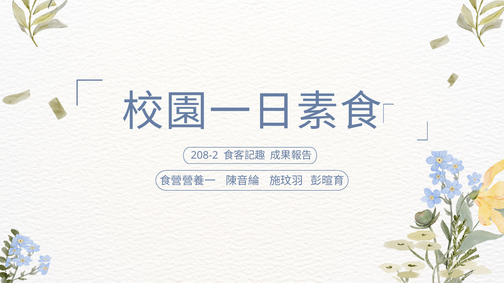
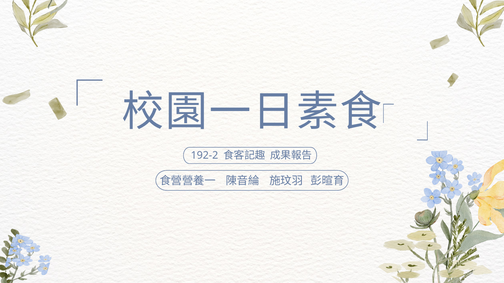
208-2: 208-2 -> 192-2 (205, 156)
